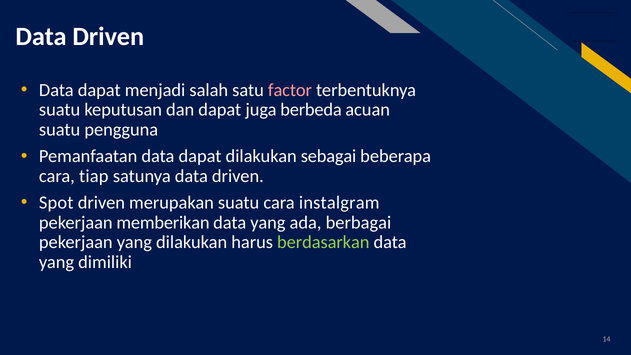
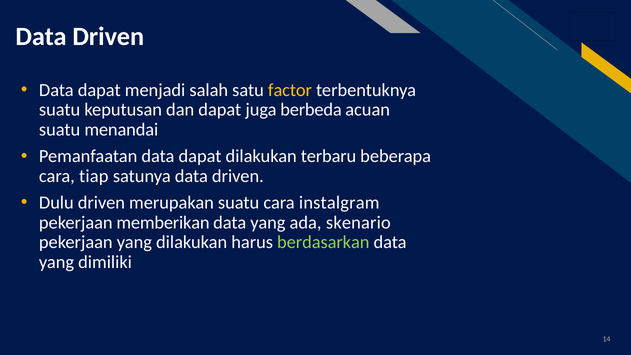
factor colour: pink -> yellow (290, 90)
pengguna: pengguna -> menandai (121, 130)
sebagai: sebagai -> terbaru (329, 156)
Spot: Spot -> Dulu (56, 203)
berbagai: berbagai -> skenario (358, 222)
